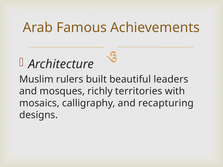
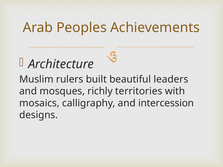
Famous: Famous -> Peoples (82, 28)
recapturing: recapturing -> intercession (166, 103)
